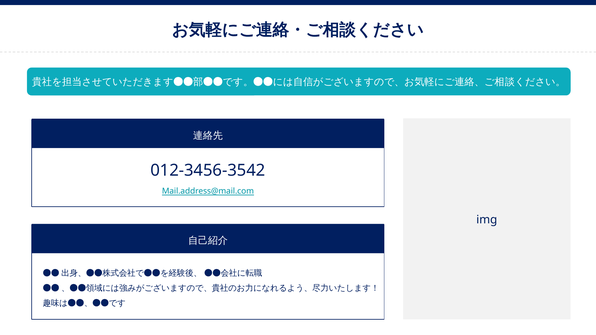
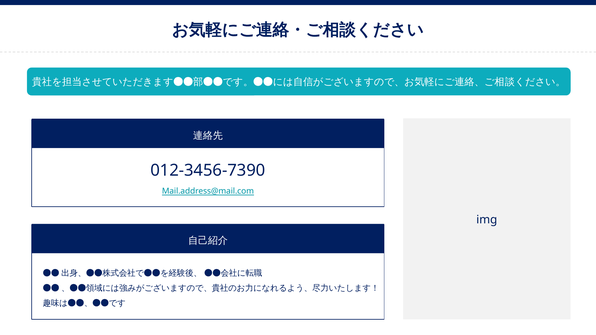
012-3456-3542: 012-3456-3542 -> 012-3456-7390 (208, 170)
